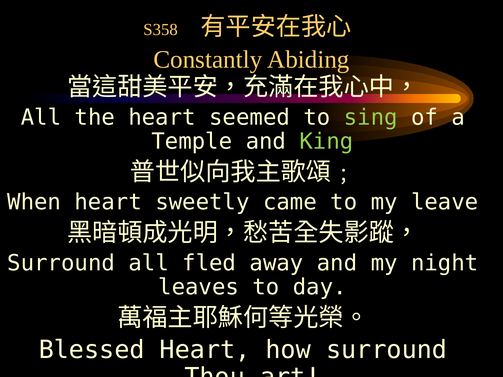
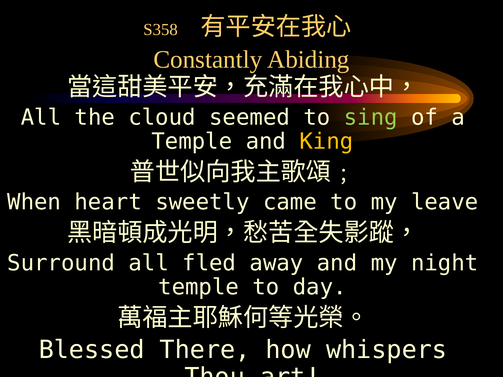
the heart: heart -> cloud (162, 117)
King colour: light green -> yellow (326, 142)
leaves: leaves -> temple (199, 287)
Blessed Heart: Heart -> There (205, 350)
how surround: surround -> whispers (387, 350)
